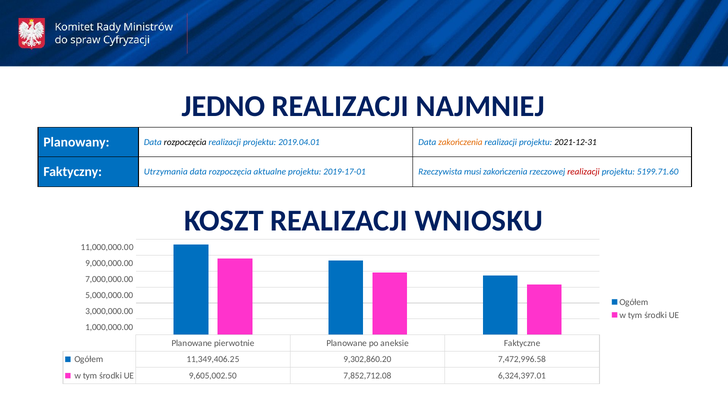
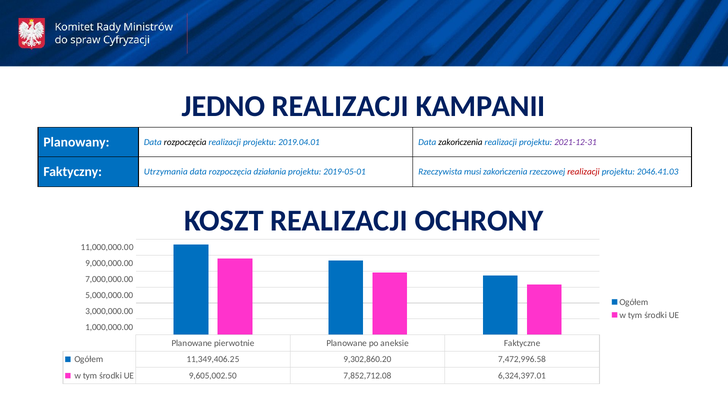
NAJMNIEJ: NAJMNIEJ -> KAMPANII (481, 106)
zakończenia colour: orange -> black (460, 142)
2021-12-31 colour: black -> purple (575, 142)
aktualne: aktualne -> działania (270, 172)
2019-17-01: 2019-17-01 -> 2019-05-01 (344, 172)
5199.71.60: 5199.71.60 -> 2046.41.03 (658, 172)
WNIOSKU: WNIOSKU -> OCHRONY (479, 221)
